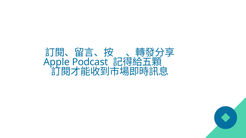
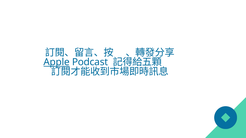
Apple underline: none -> present (57, 62)
